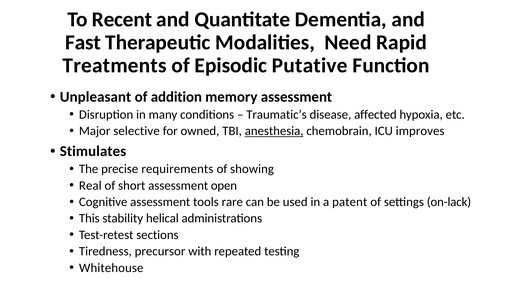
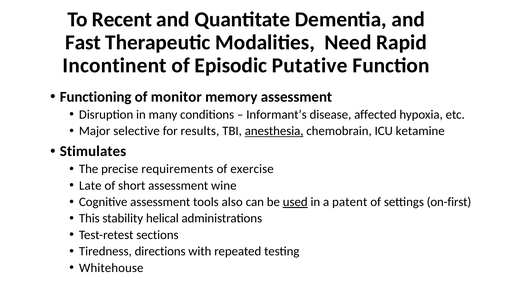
Treatments: Treatments -> Incontinent (115, 65)
Unpleasant: Unpleasant -> Functioning (96, 97)
addition: addition -> monitor (176, 97)
Traumatic’s: Traumatic’s -> Informant’s (276, 115)
owned: owned -> results (200, 131)
improves: improves -> ketamine (420, 131)
showing: showing -> exercise (252, 169)
Real: Real -> Late (90, 185)
open: open -> wine (224, 185)
rare: rare -> also (232, 202)
used underline: none -> present (295, 202)
on-lack: on-lack -> on-first (449, 202)
precursor: precursor -> directions (160, 251)
